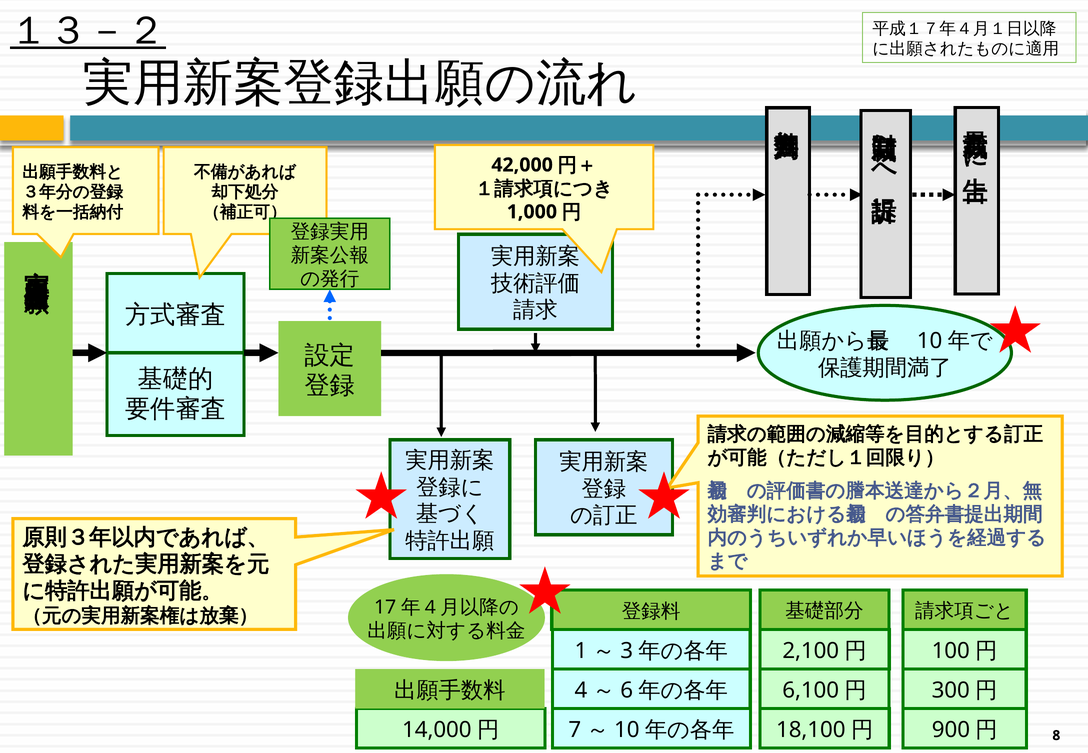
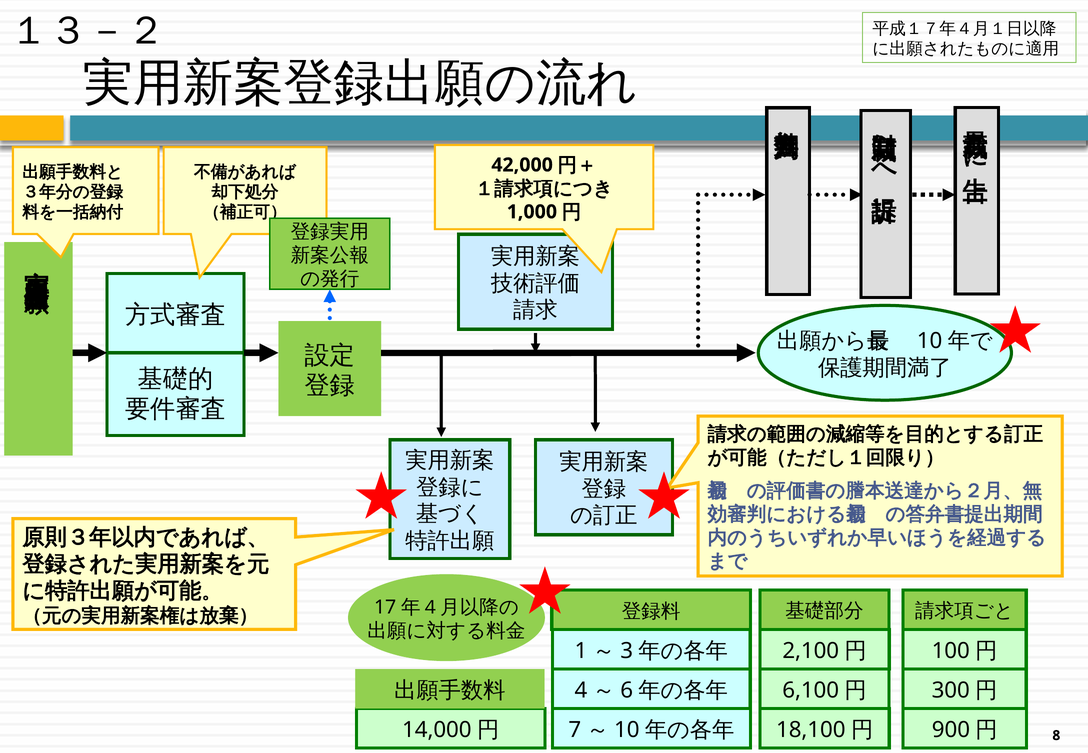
１３－２ underline: present -> none (88, 31)
